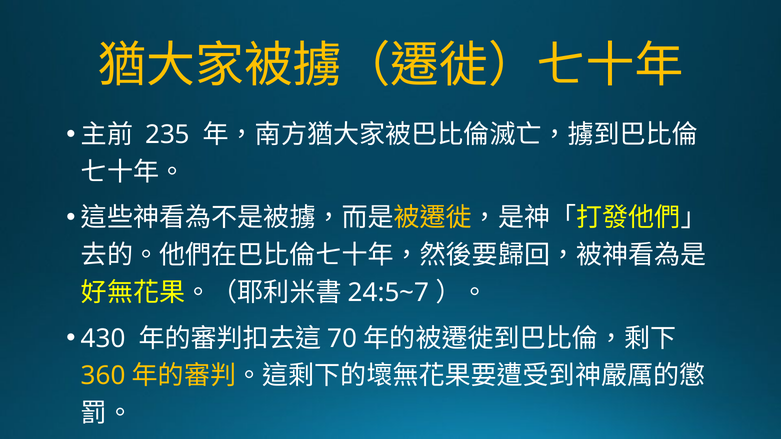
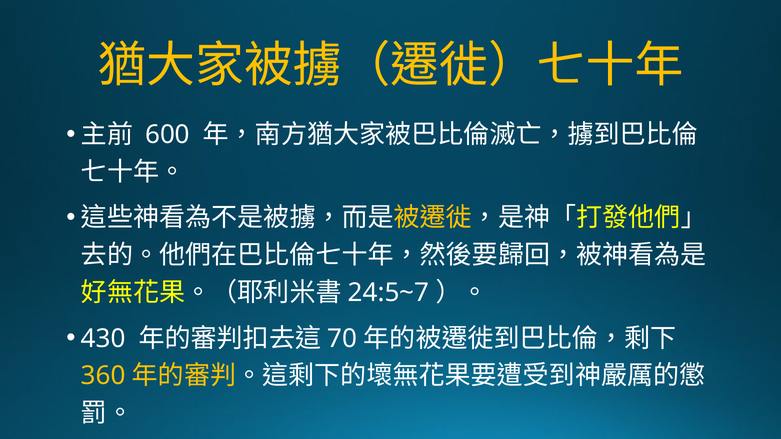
235: 235 -> 600 (167, 135)
